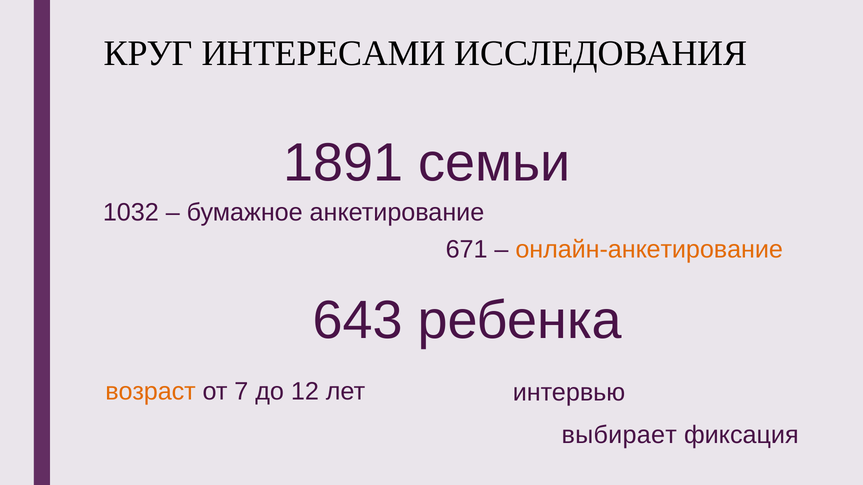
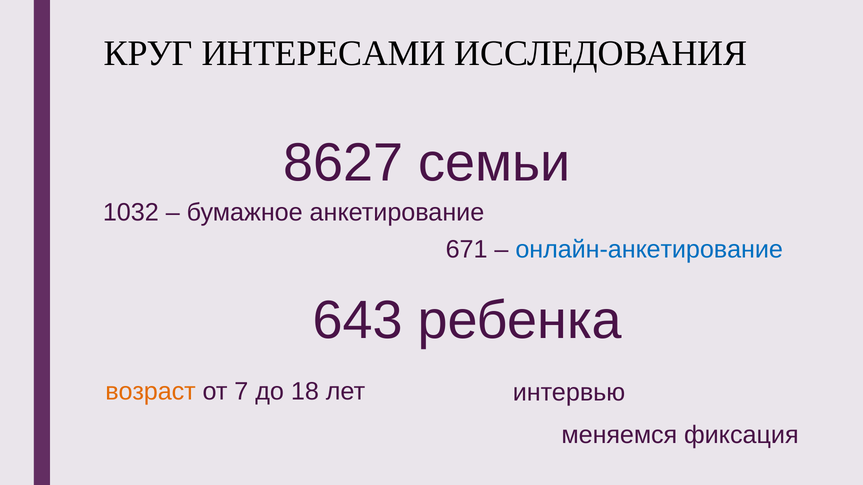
1891: 1891 -> 8627 (343, 163)
онлайн-анкетирование colour: orange -> blue (649, 250)
12: 12 -> 18 (305, 392)
выбирает: выбирает -> меняемся (619, 435)
